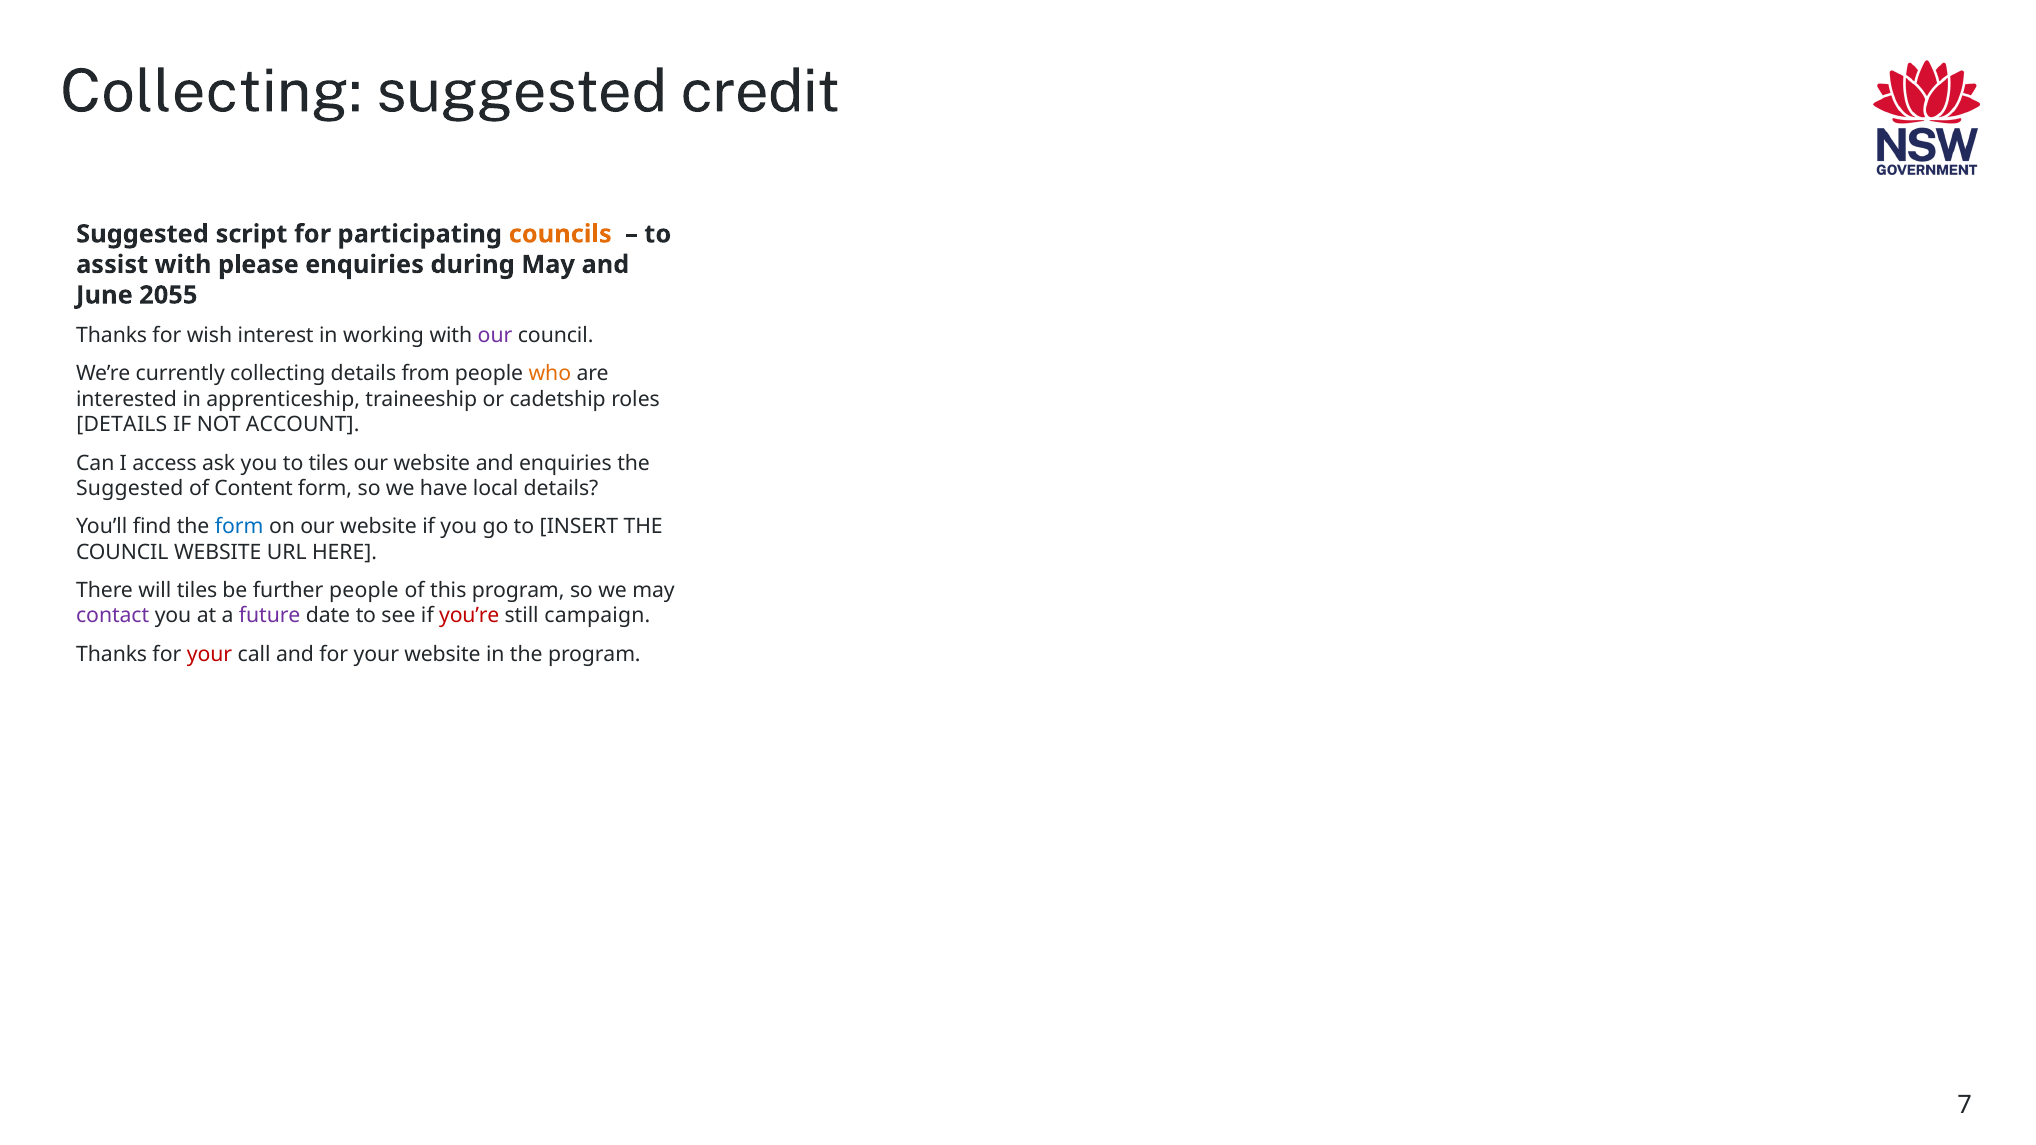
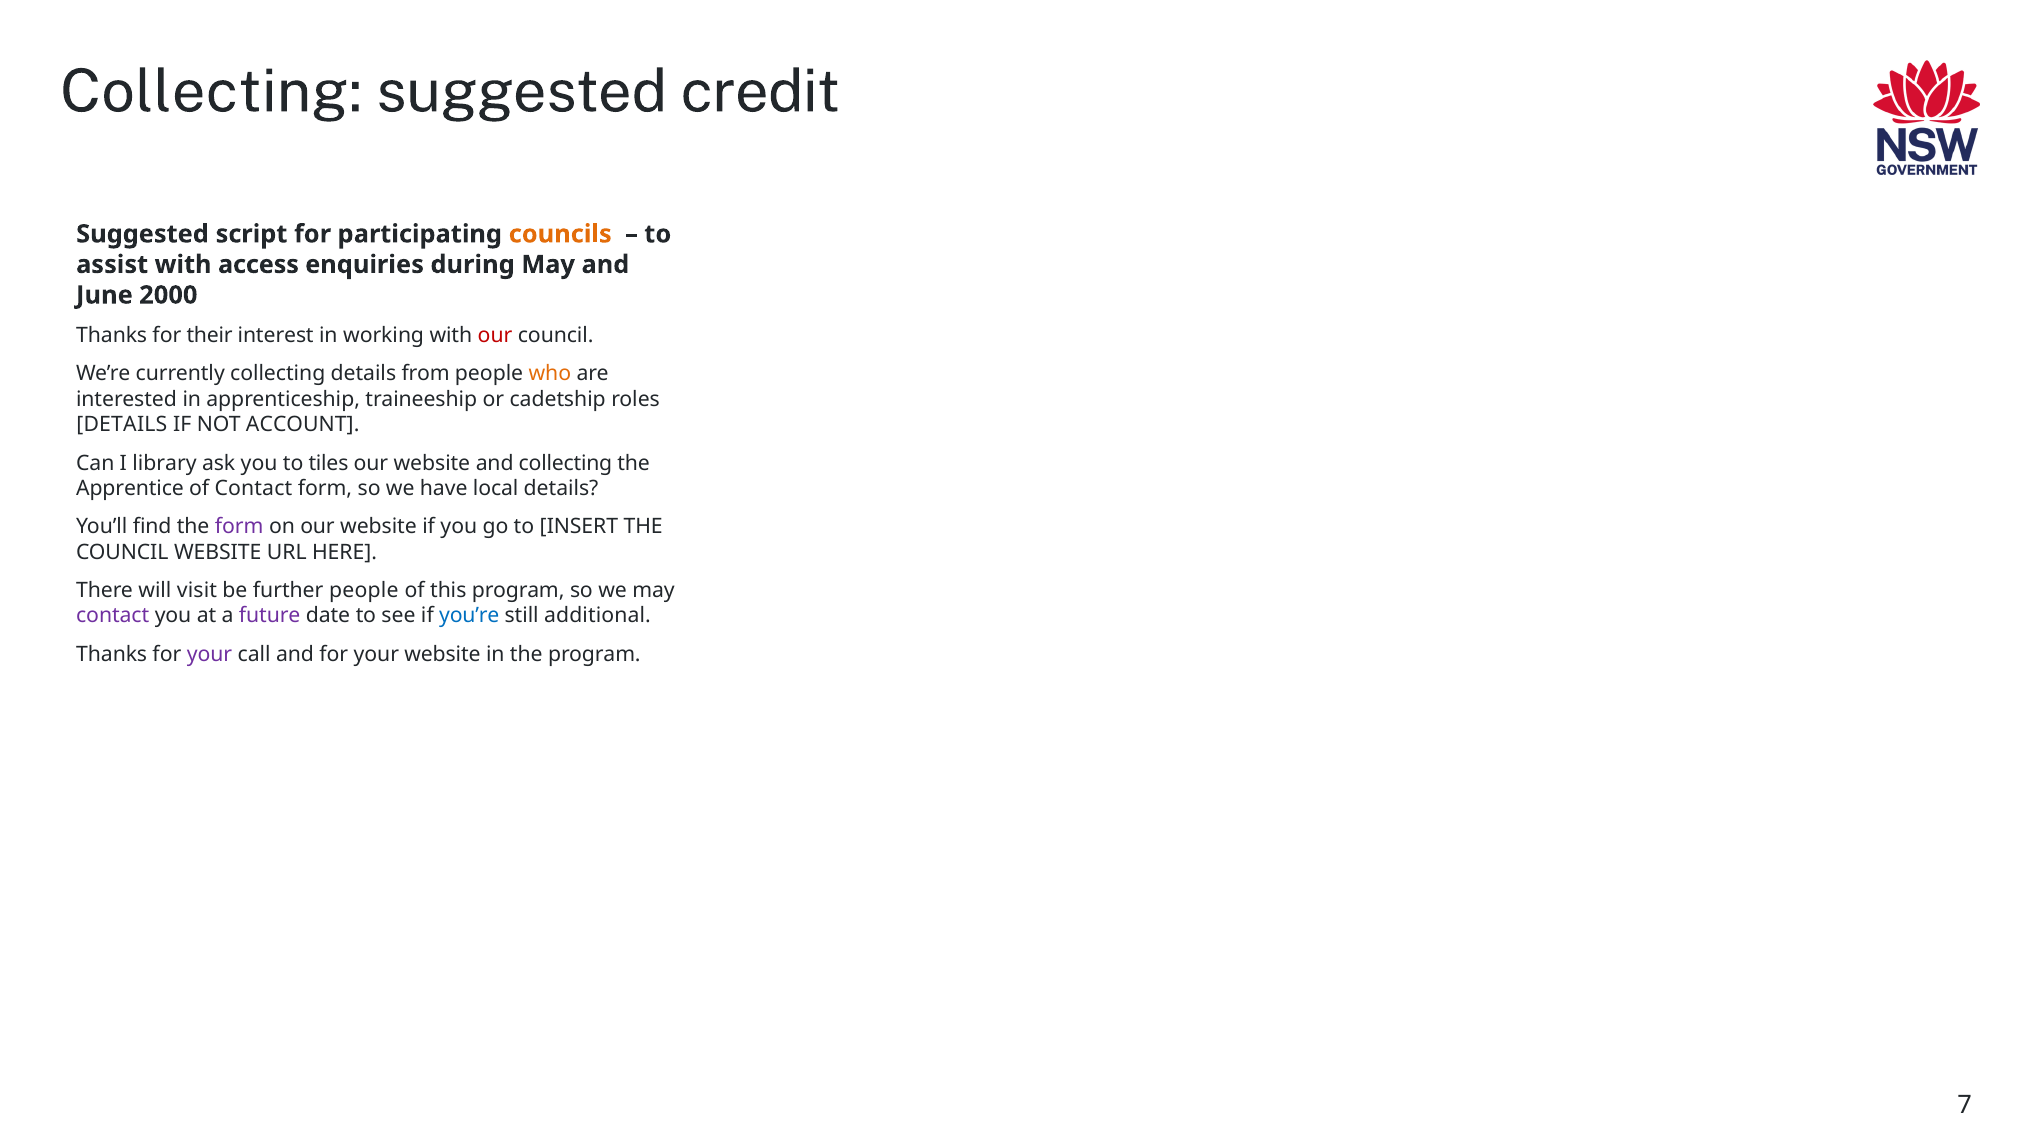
please: please -> access (258, 265)
2055: 2055 -> 2000 (168, 295)
wish: wish -> their (210, 336)
our colour: purple -> red (495, 336)
access: access -> library (165, 463)
and enquiries: enquiries -> collecting (565, 463)
Suggested: Suggested -> Apprentice (130, 489)
of Content: Content -> Contact (253, 489)
form colour: blue -> purple (239, 527)
will tiles: tiles -> visit (197, 591)
you’re colour: red -> blue (469, 616)
campaign: campaign -> additional (597, 616)
your colour: red -> purple (210, 654)
